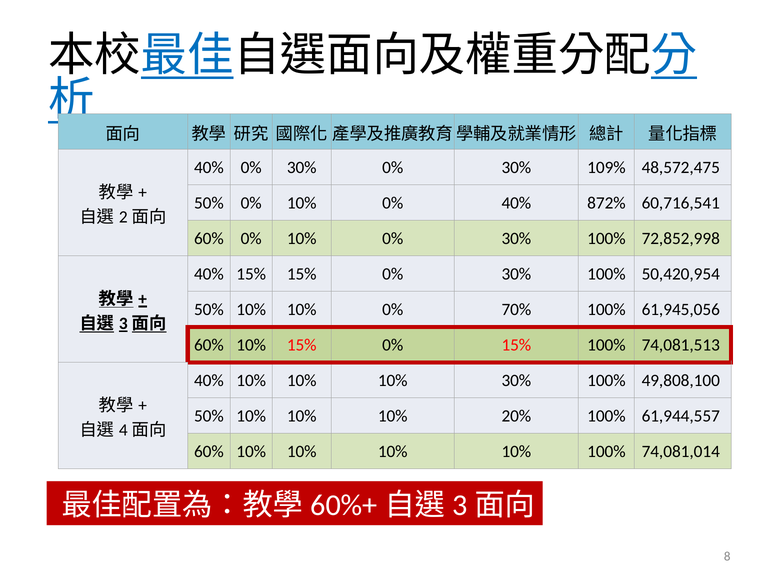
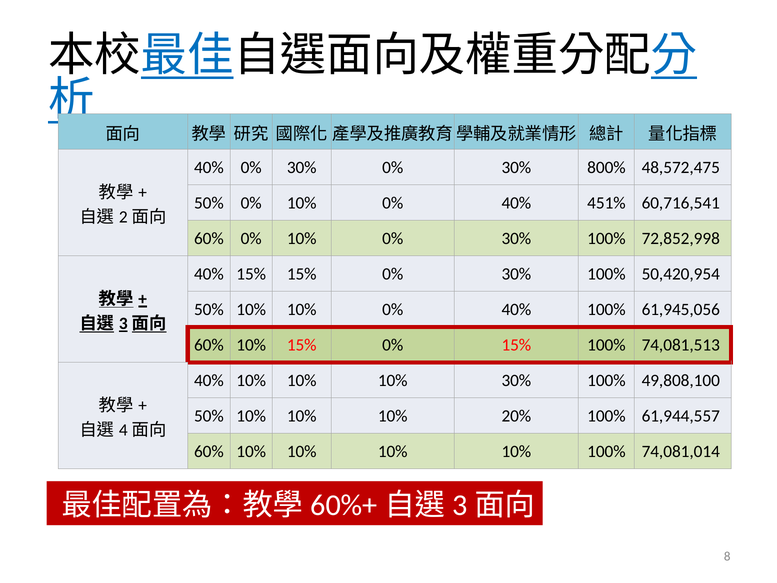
109%: 109% -> 800% (606, 168)
872%: 872% -> 451% (606, 203)
10% 10% 0% 70%: 70% -> 40% (516, 310)
